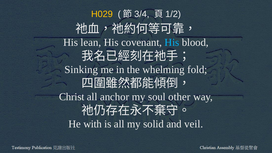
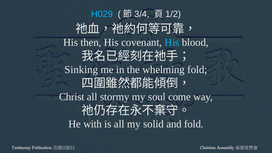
H029 colour: yellow -> light blue (102, 14)
lean: lean -> then (91, 42)
anchor: anchor -> stormy (115, 97)
other: other -> come (180, 97)
and veil: veil -> fold (194, 124)
